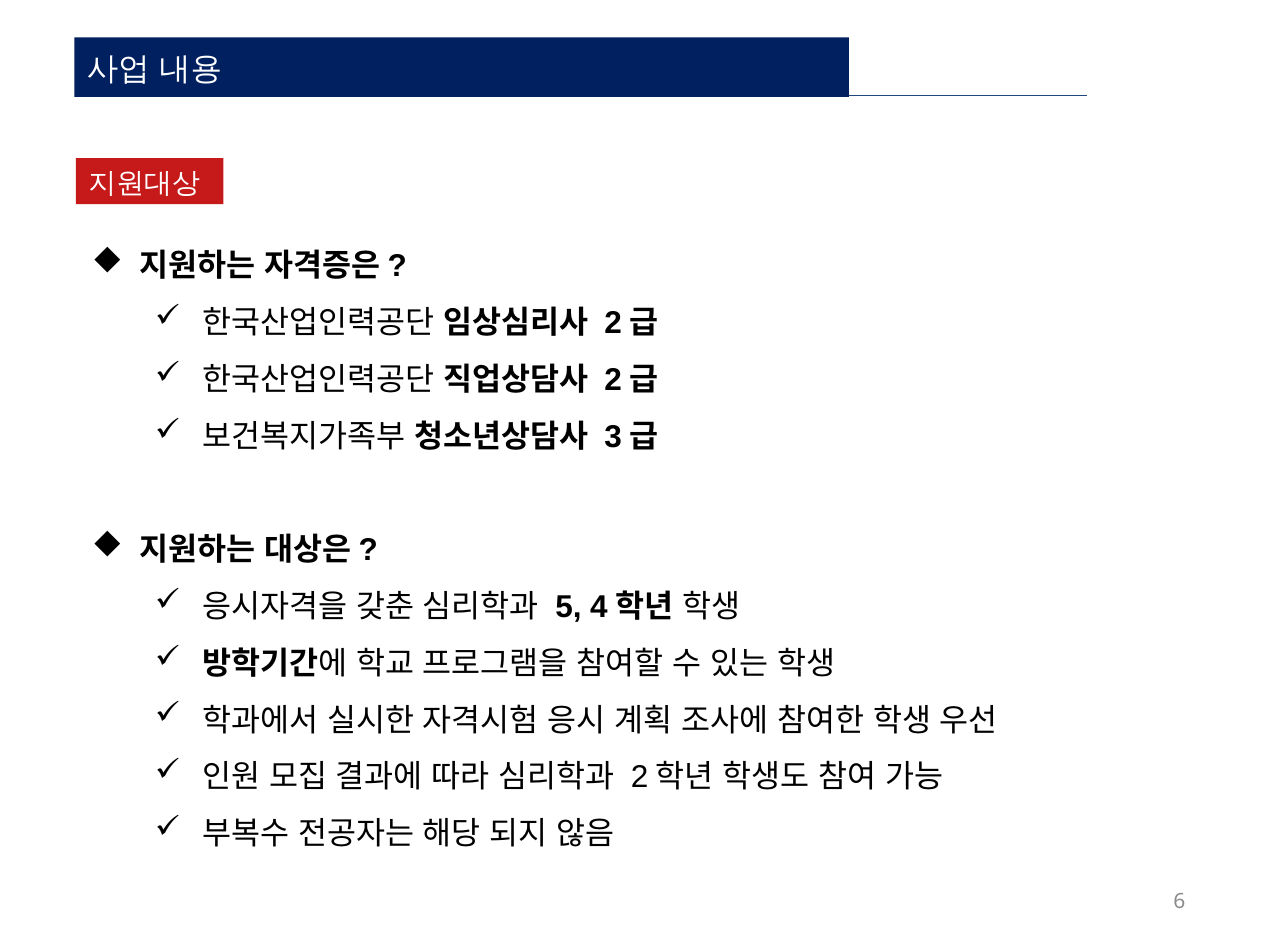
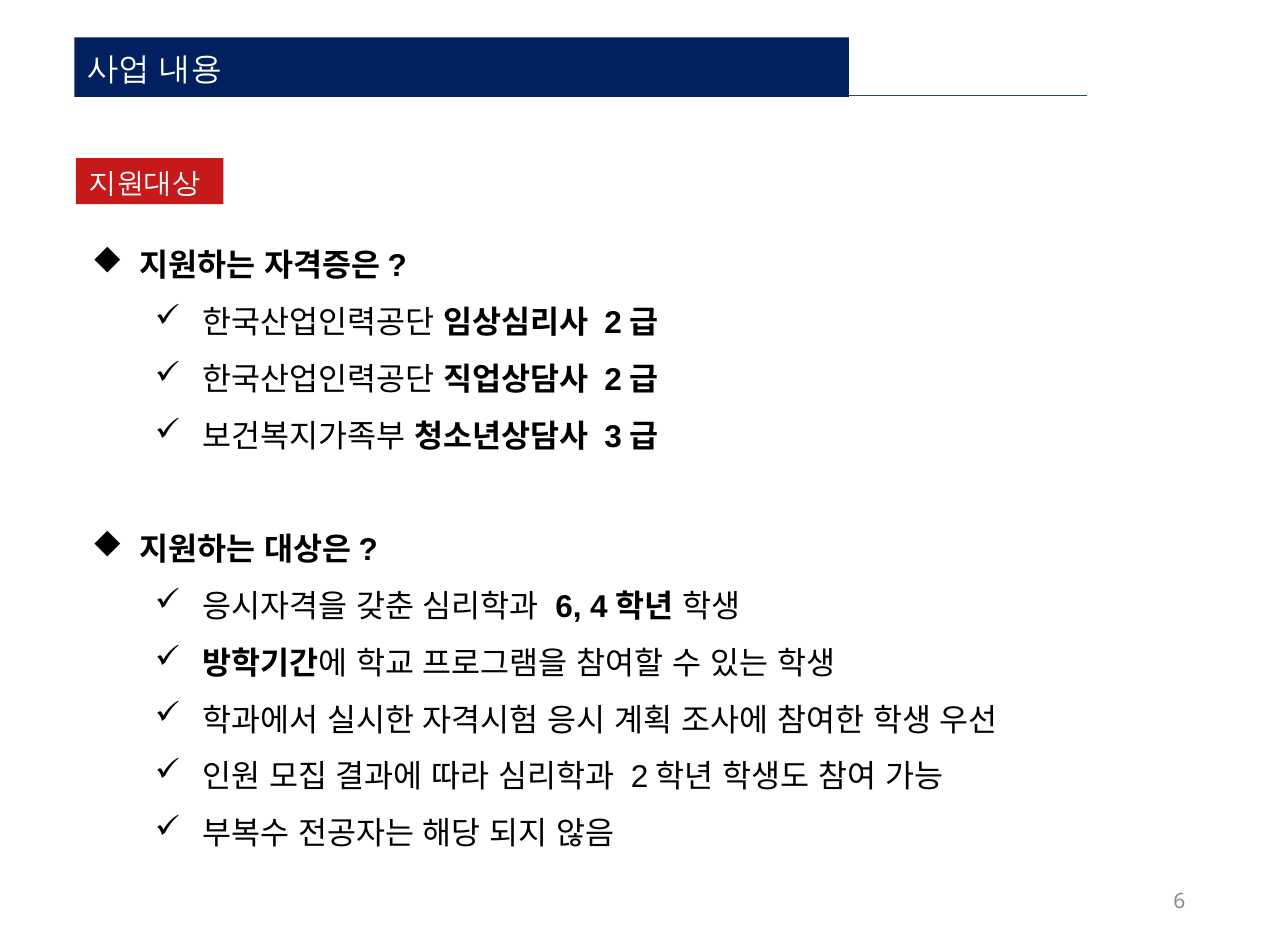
5: 5 -> 6 (568, 607)
